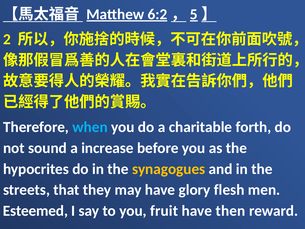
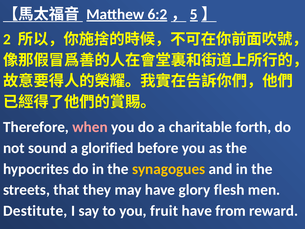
when colour: light blue -> pink (90, 127)
increase: increase -> glorified (107, 148)
Esteemed: Esteemed -> Destitute (35, 210)
then: then -> from (231, 210)
